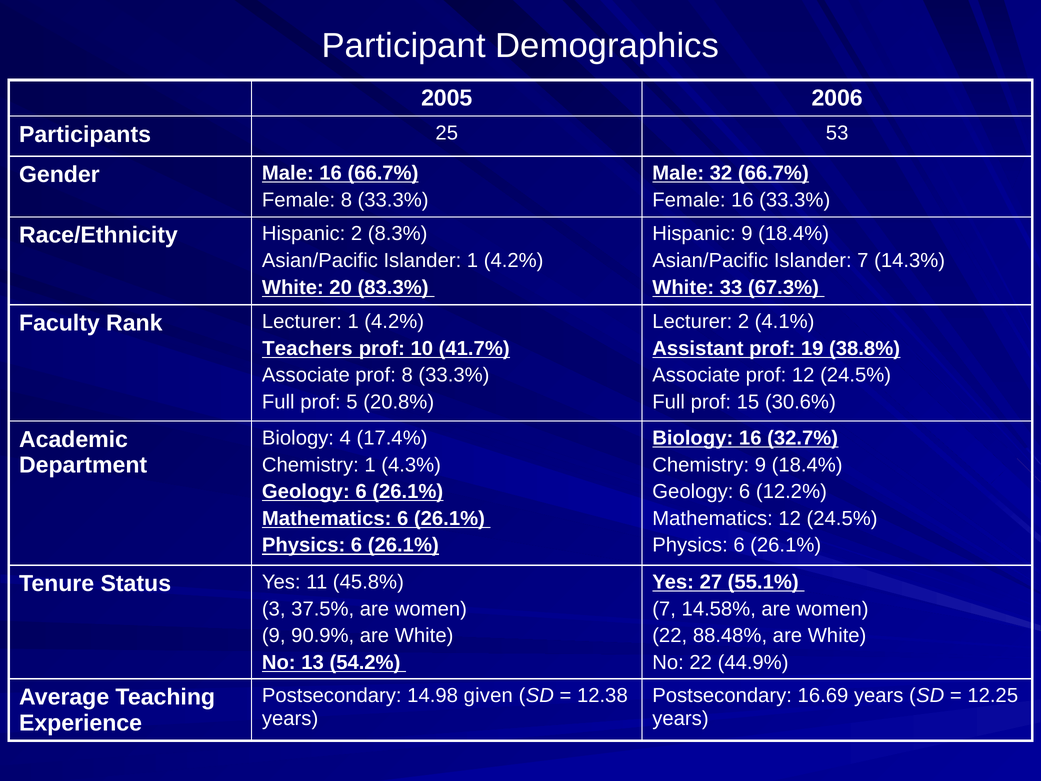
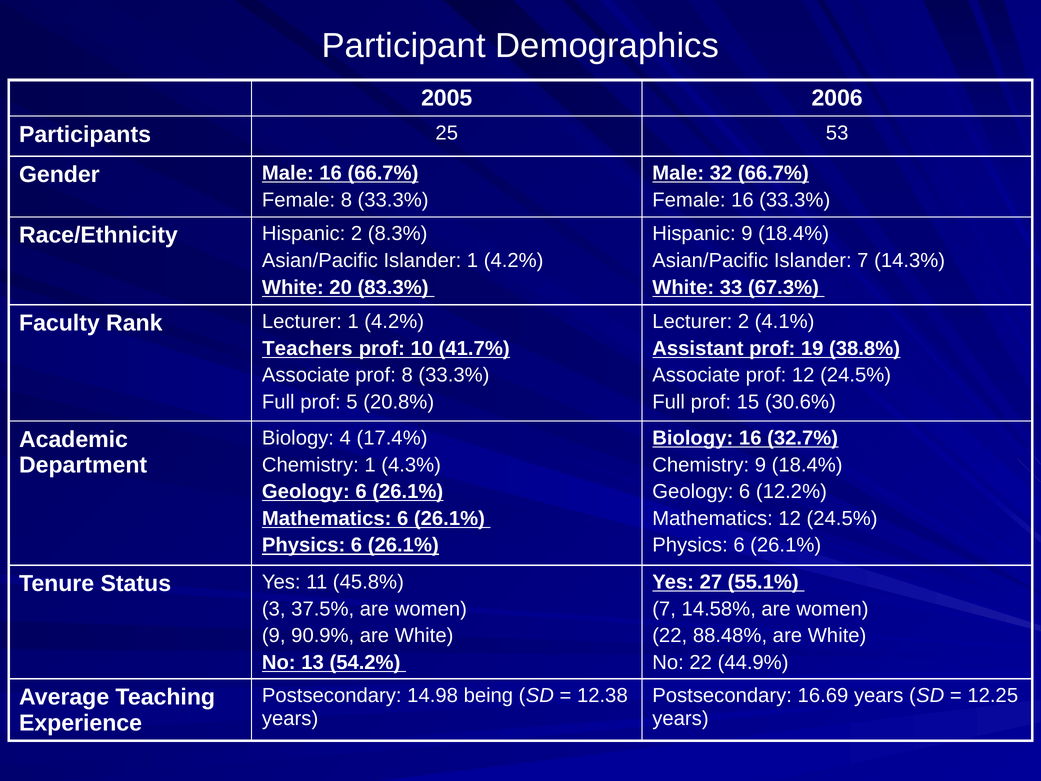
given: given -> being (488, 696)
